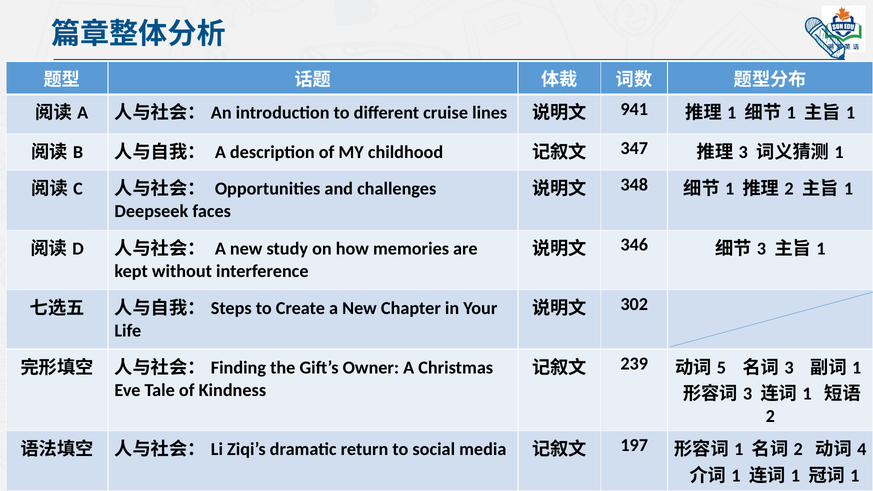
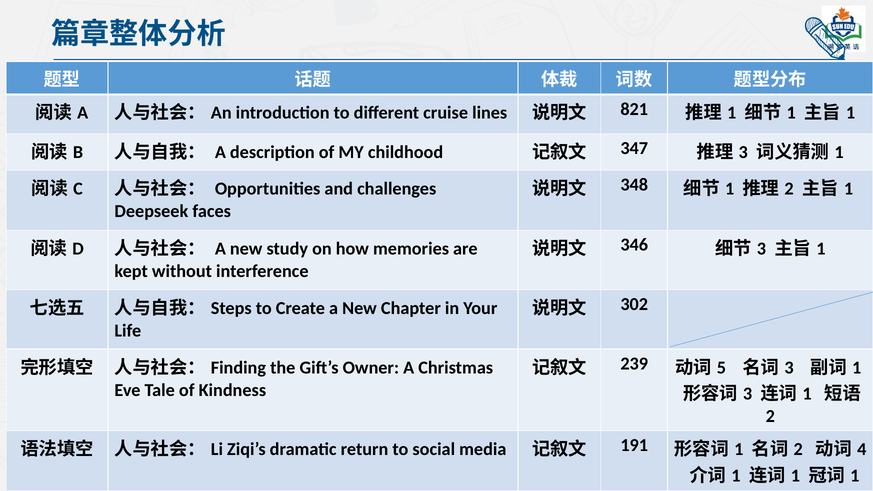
941: 941 -> 821 (634, 109)
197: 197 -> 191 (634, 445)
